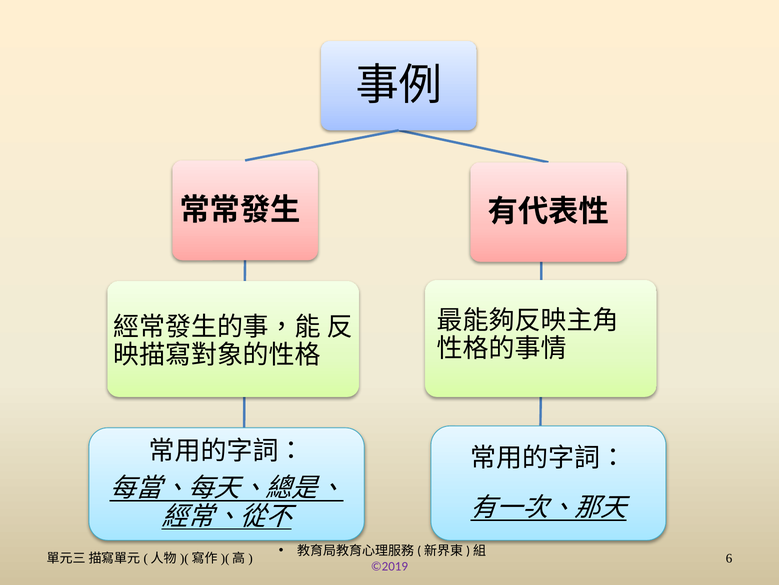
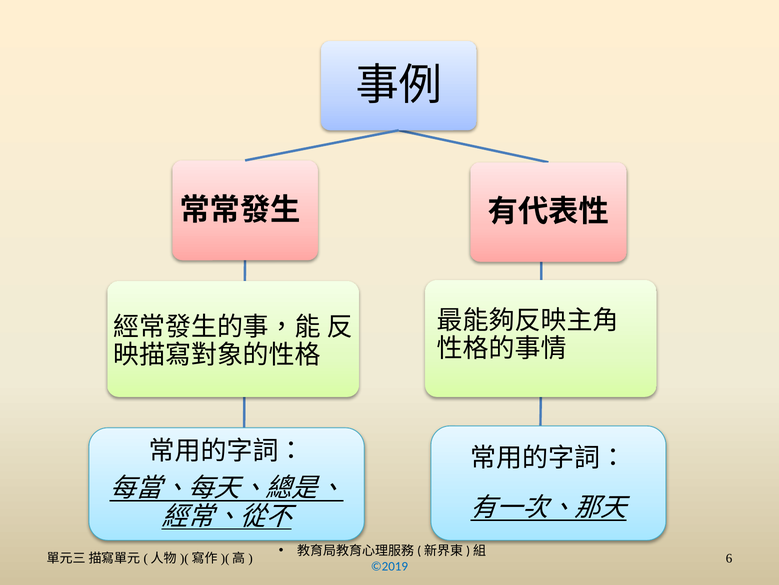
©2019 colour: purple -> blue (389, 566)
